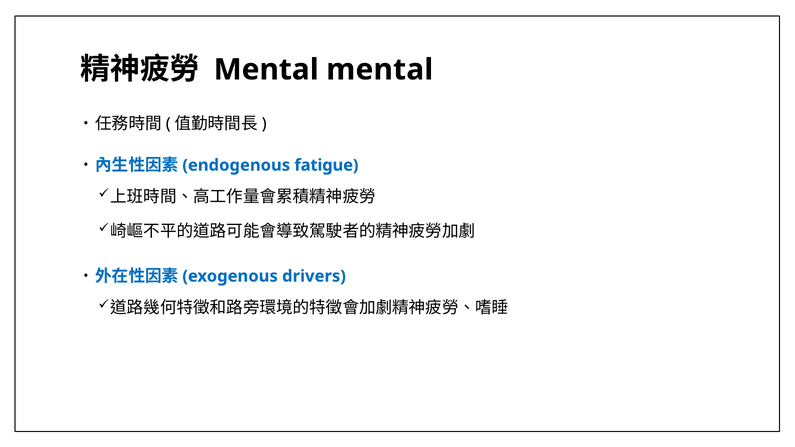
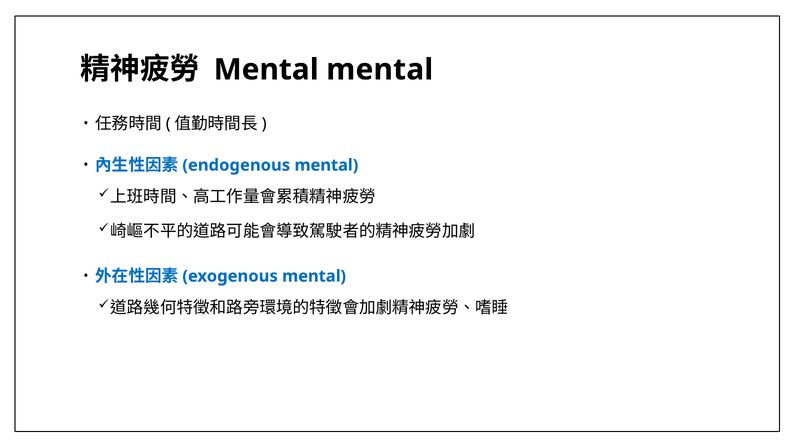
fatigue: fatigue -> mental (326, 165)
drivers: drivers -> mental (314, 276)
